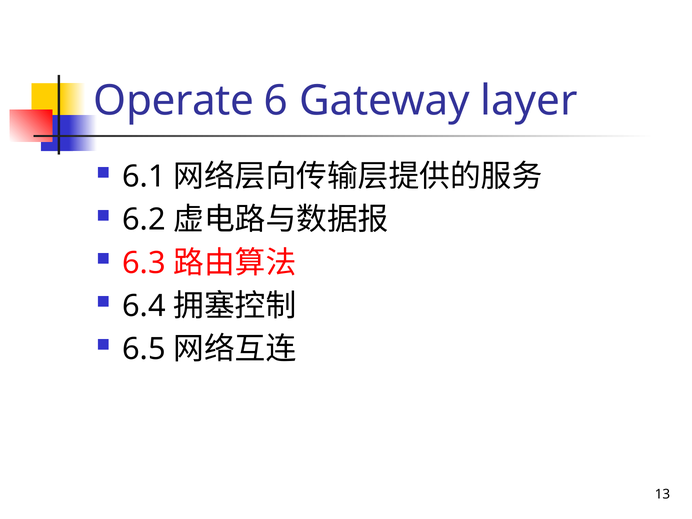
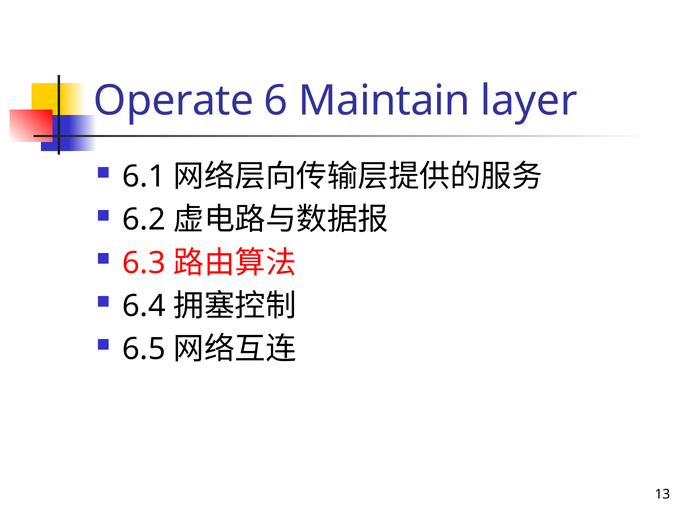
Gateway: Gateway -> Maintain (384, 101)
